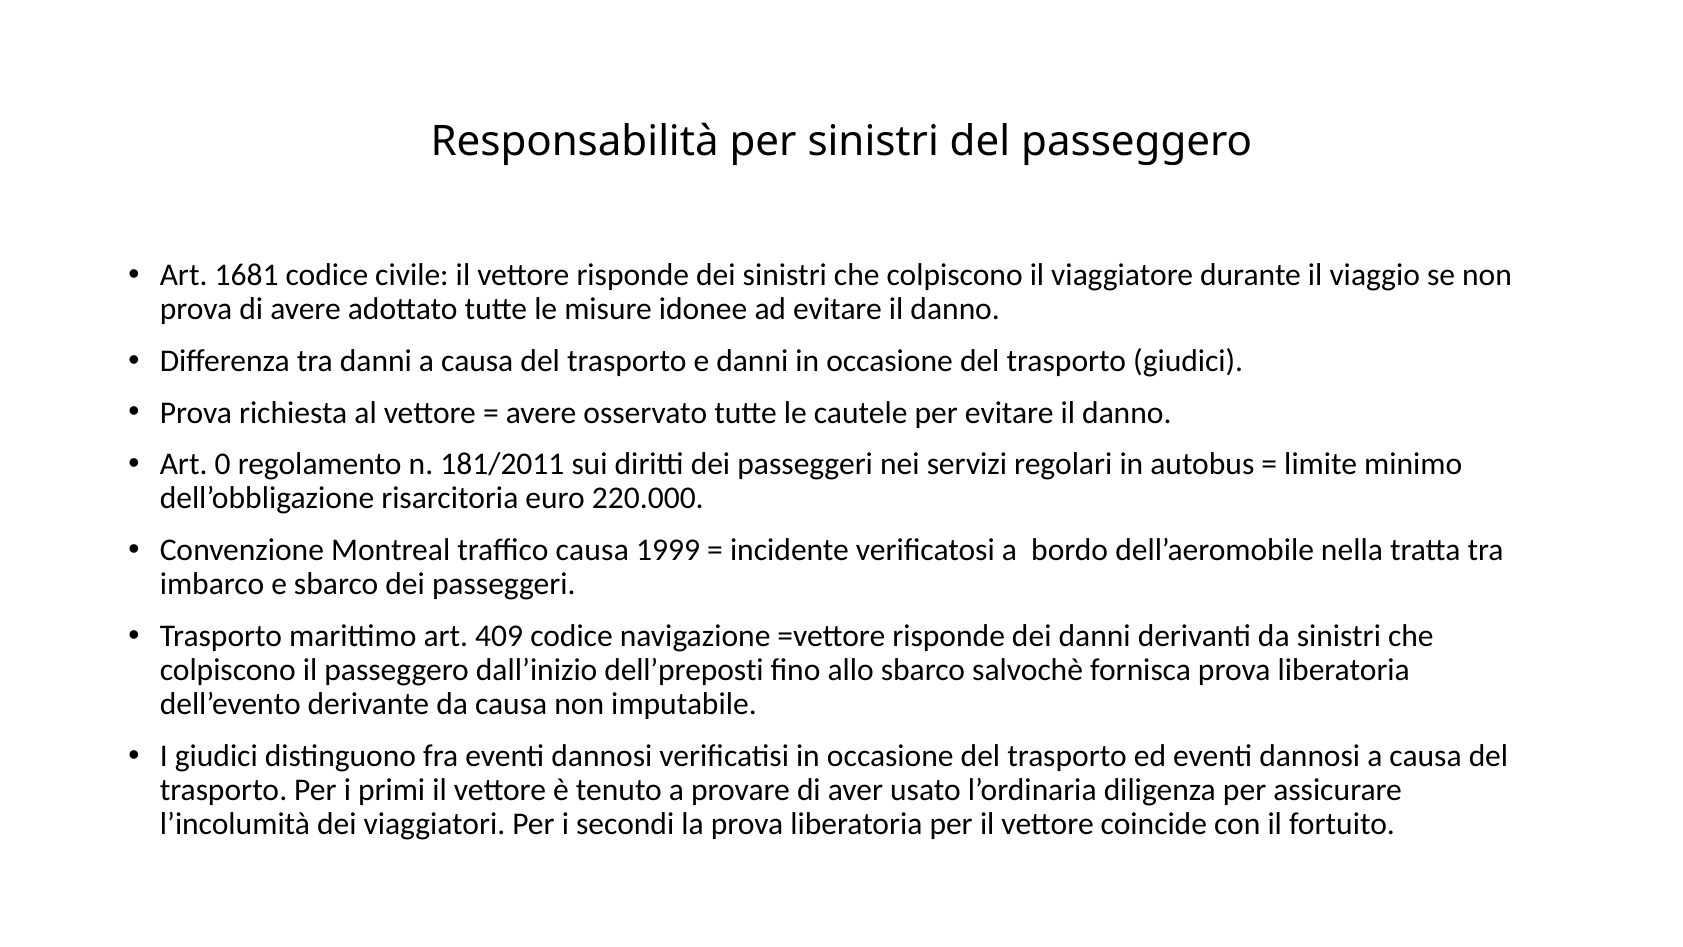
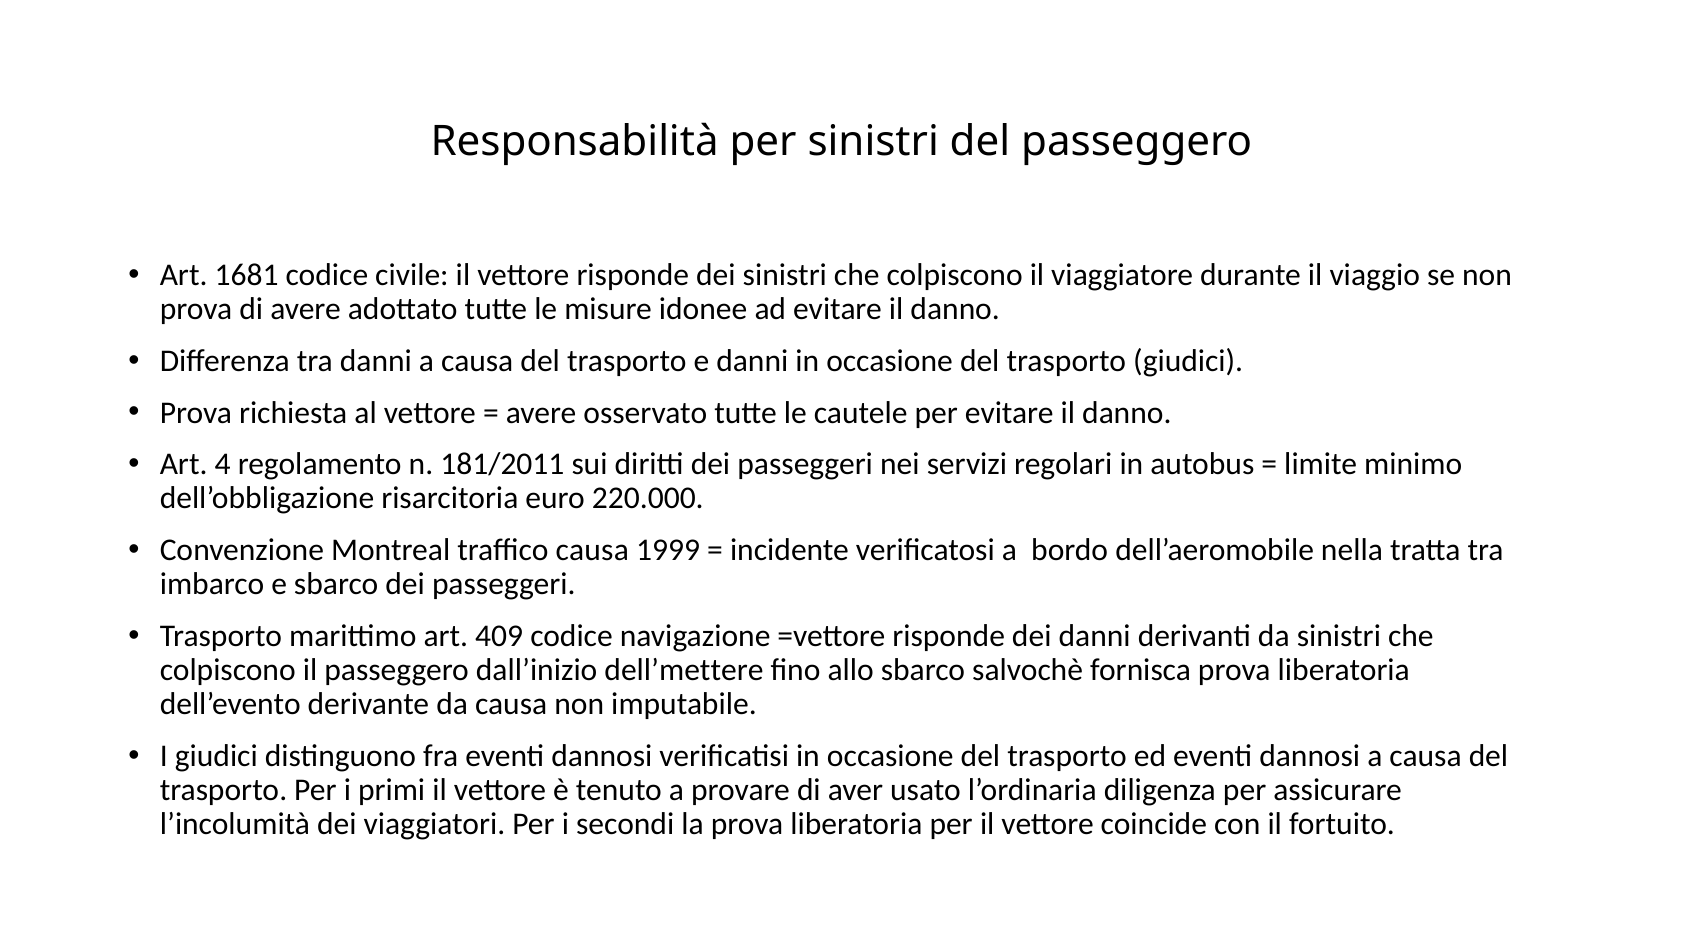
0: 0 -> 4 (223, 464)
dell’preposti: dell’preposti -> dell’mettere (684, 670)
